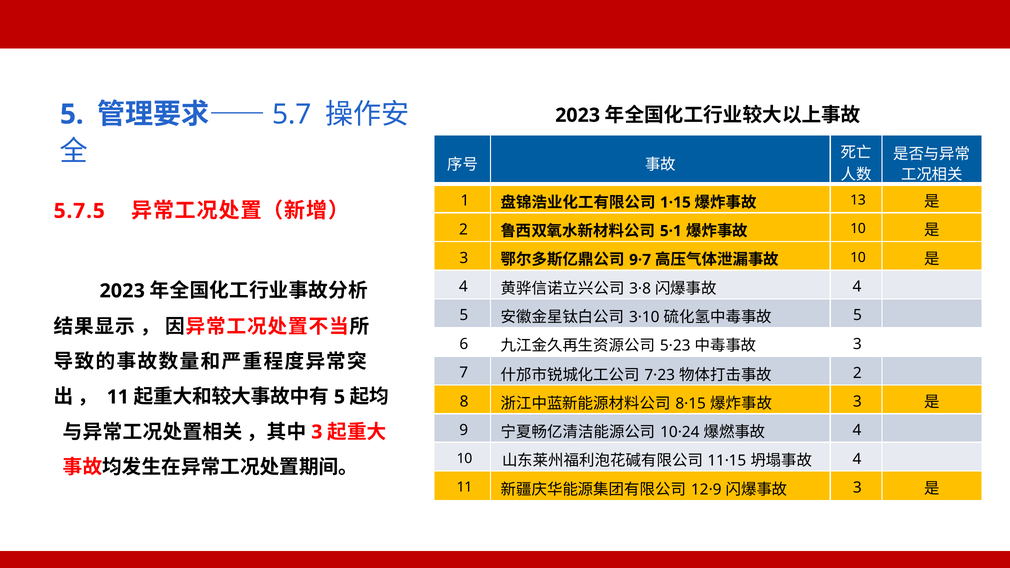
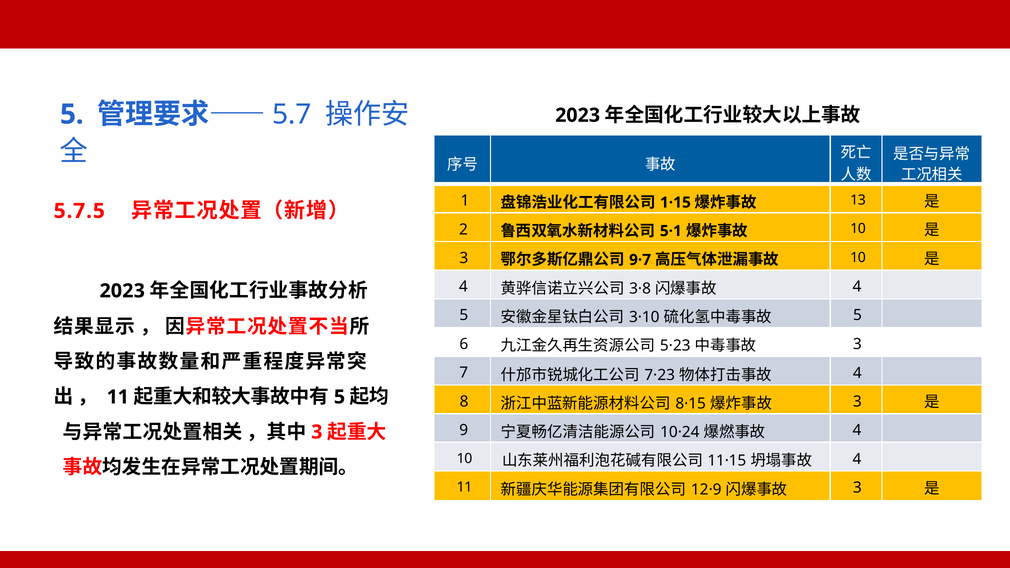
2: 2 -> 4 (857, 373)
